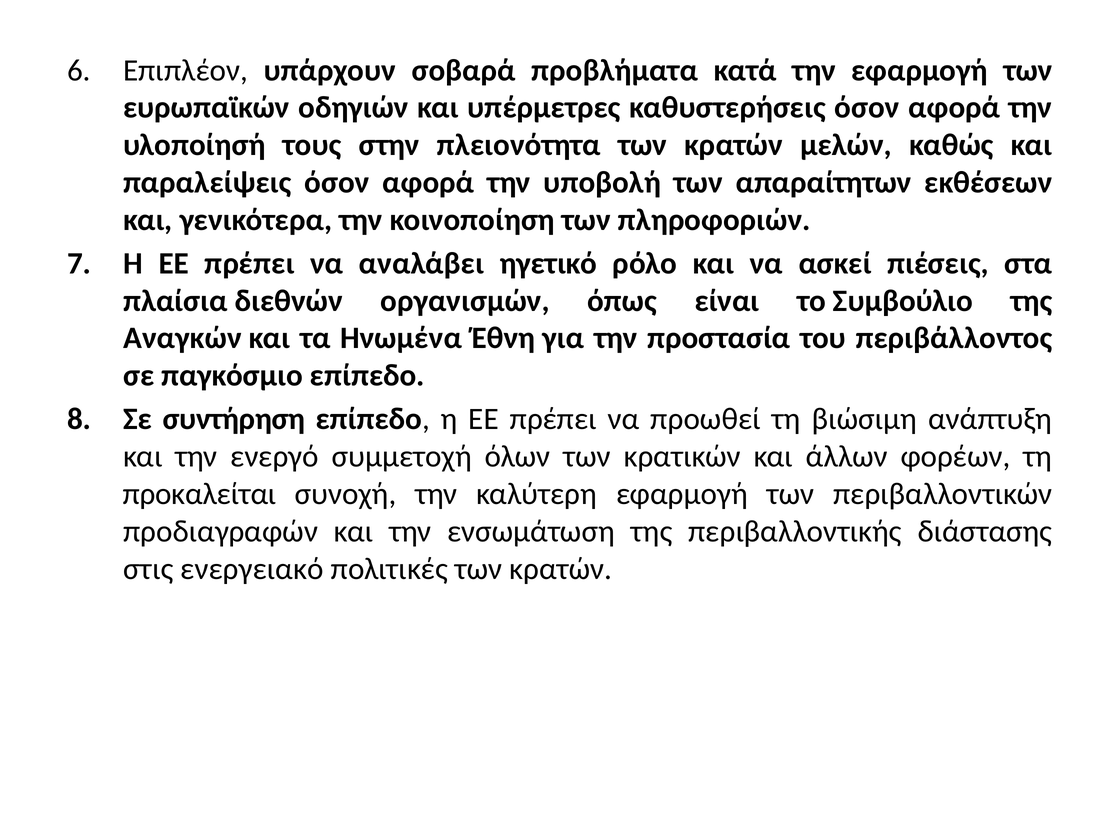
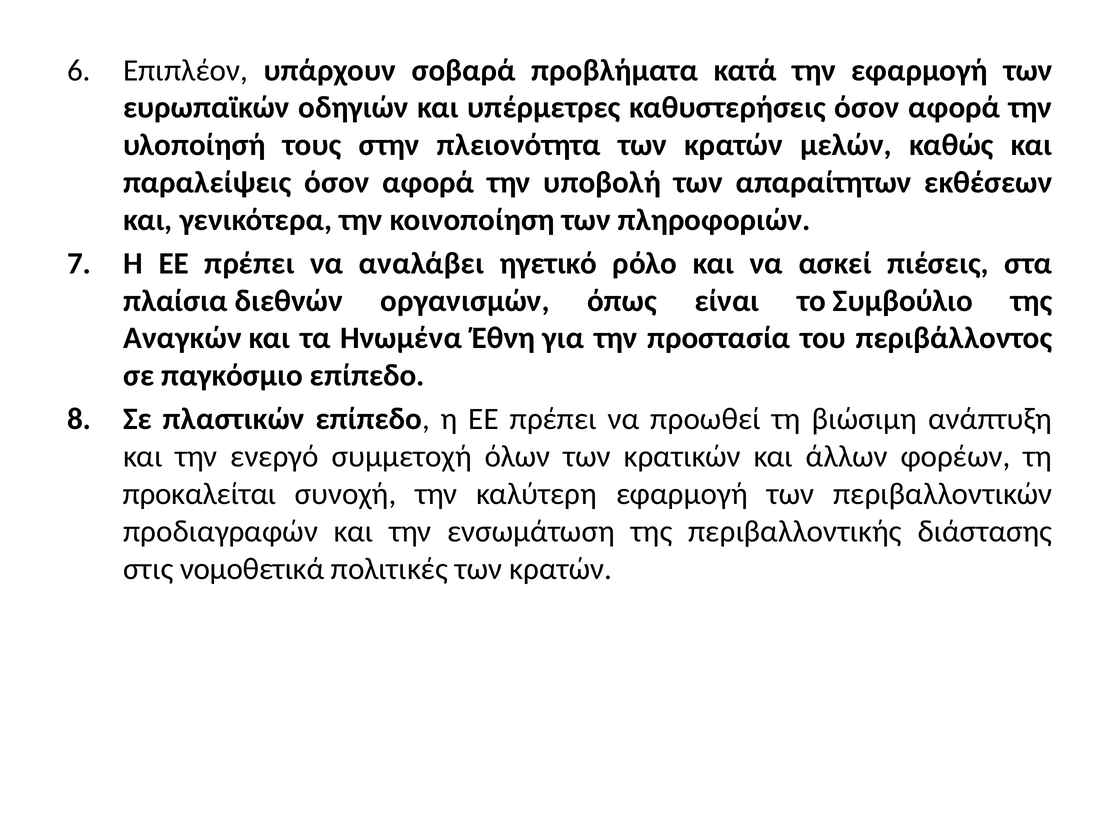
συντήρηση: συντήρηση -> πλαστικών (234, 419)
ενεργειακό: ενεργειακό -> νομοθετικά (252, 569)
